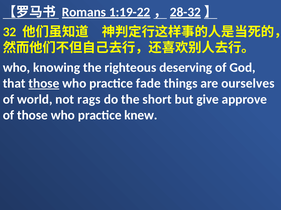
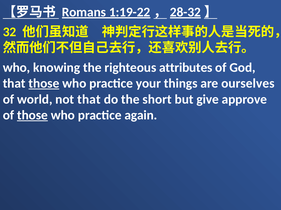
deserving: deserving -> attributes (186, 68)
fade: fade -> your (148, 84)
not rags: rags -> that (89, 100)
those underline: none -> present (32, 116)
knew: knew -> again (141, 116)
